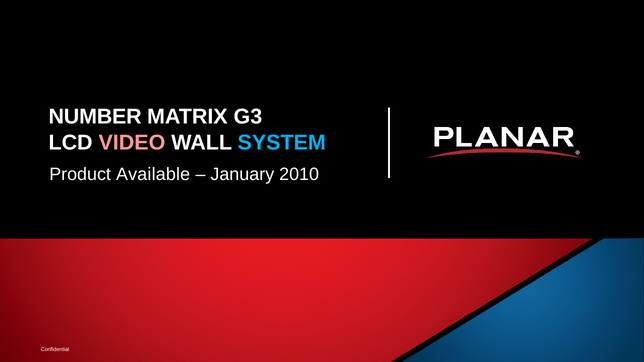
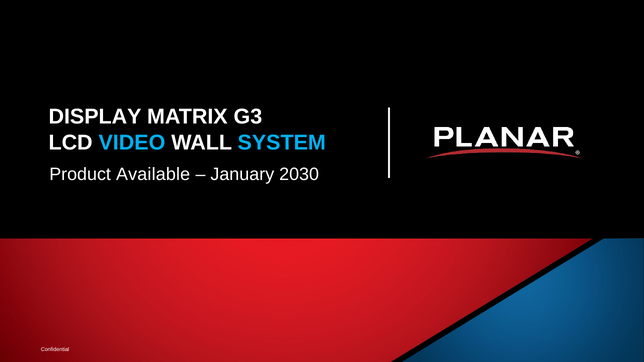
NUMBER: NUMBER -> DISPLAY (95, 117)
VIDEO colour: pink -> light blue (132, 143)
2010: 2010 -> 2030 (299, 175)
